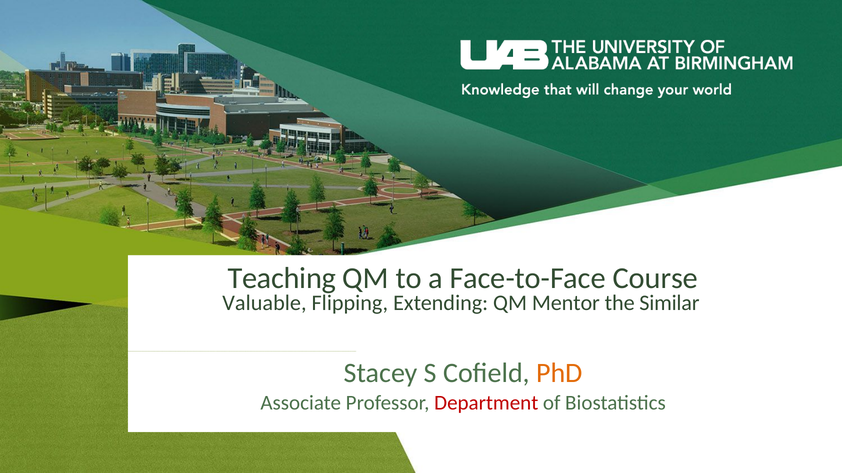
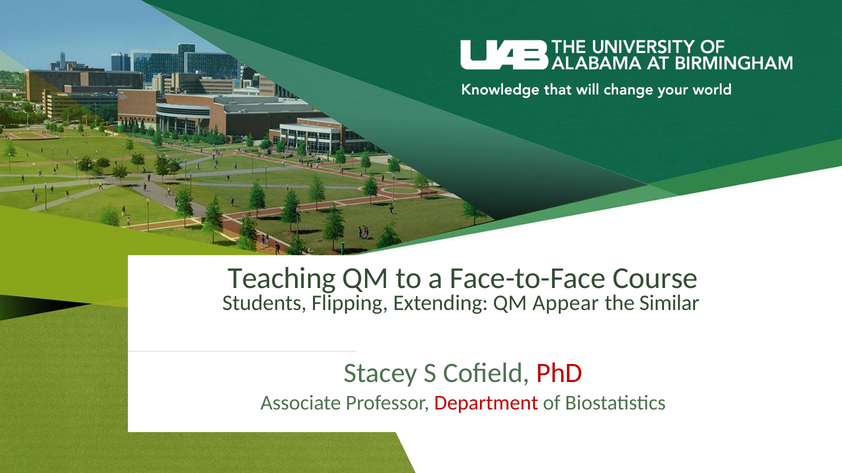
Valuable: Valuable -> Students (265, 303)
Mentor: Mentor -> Appear (566, 303)
PhD colour: orange -> red (559, 373)
